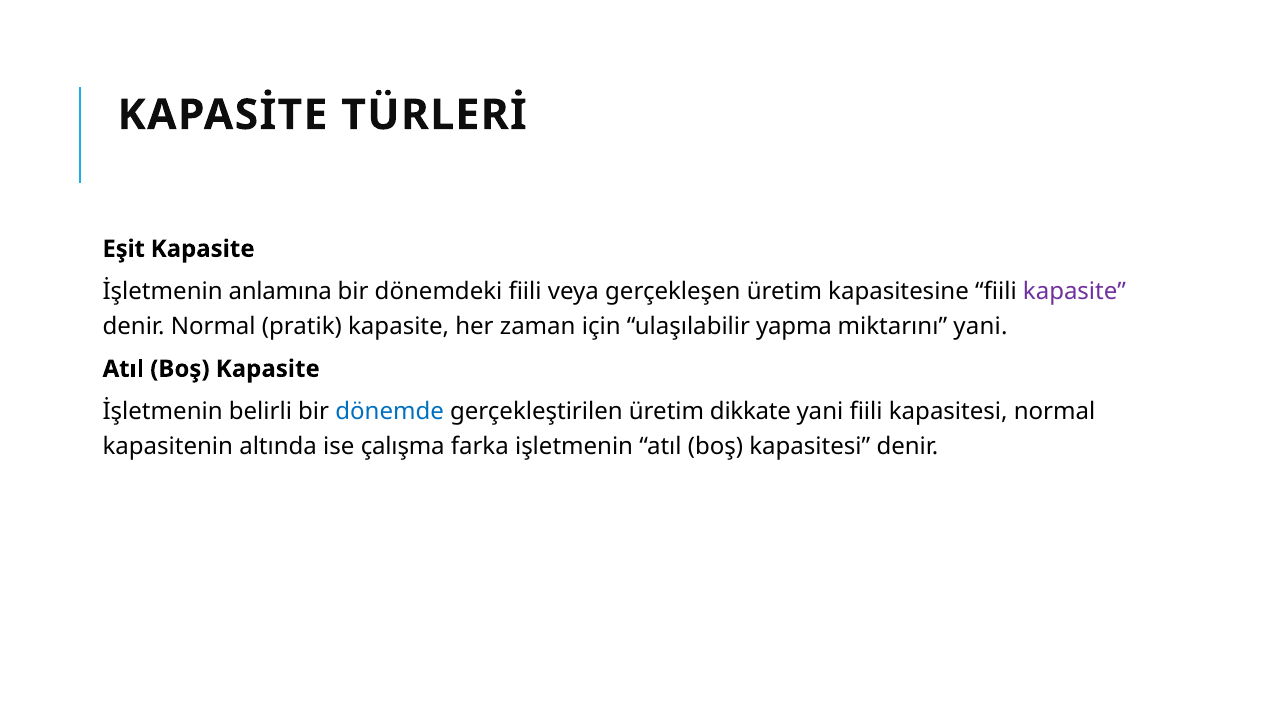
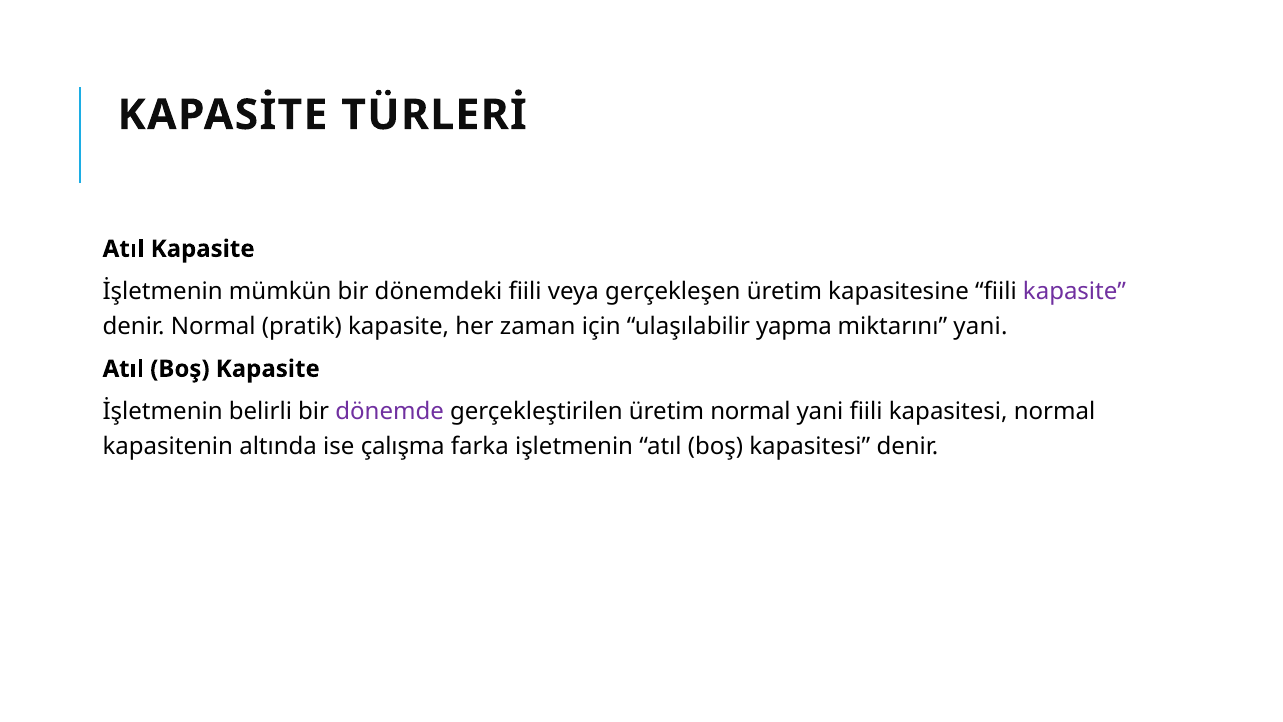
Eşit: Eşit -> Atıl (123, 249)
anlamına: anlamına -> mümkün (280, 291)
dönemde colour: blue -> purple (390, 411)
üretim dikkate: dikkate -> normal (750, 411)
